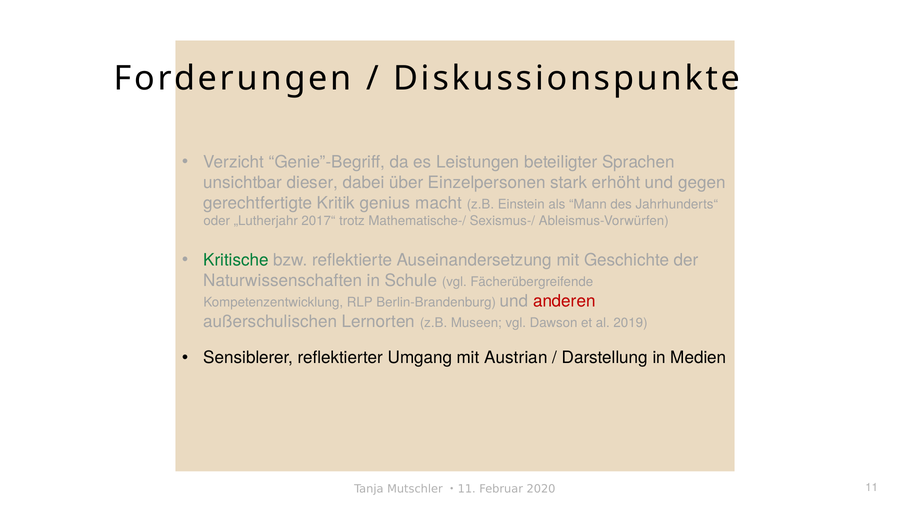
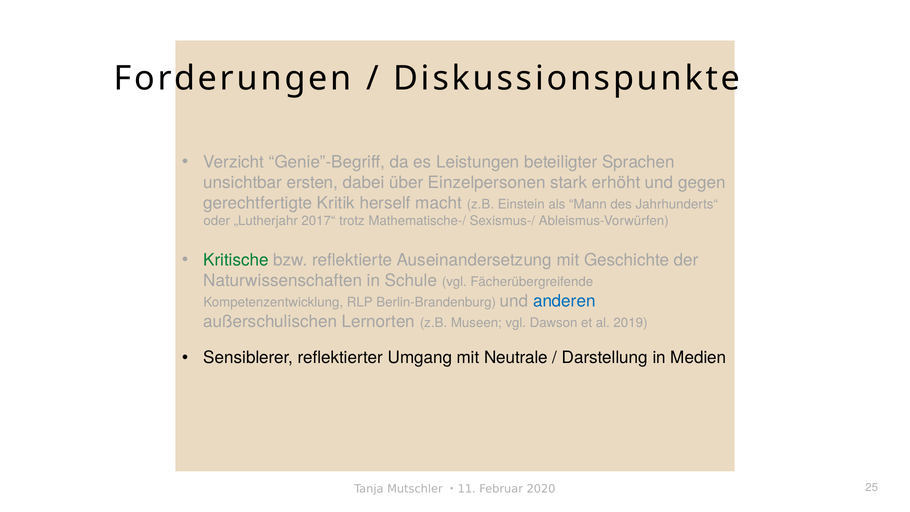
dieser: dieser -> ersten (312, 183)
genius: genius -> herself (385, 203)
anderen colour: red -> blue (564, 301)
Austrian: Austrian -> Neutrale (516, 358)
11: 11 -> 25 (872, 488)
